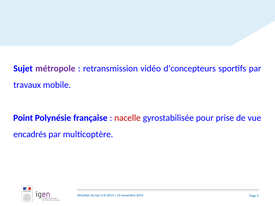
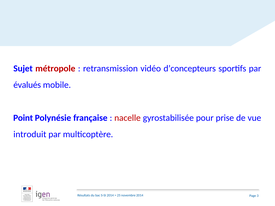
métropole colour: purple -> red (55, 68)
travaux: travaux -> évalués (27, 85)
encadrés: encadrés -> introduit (30, 134)
